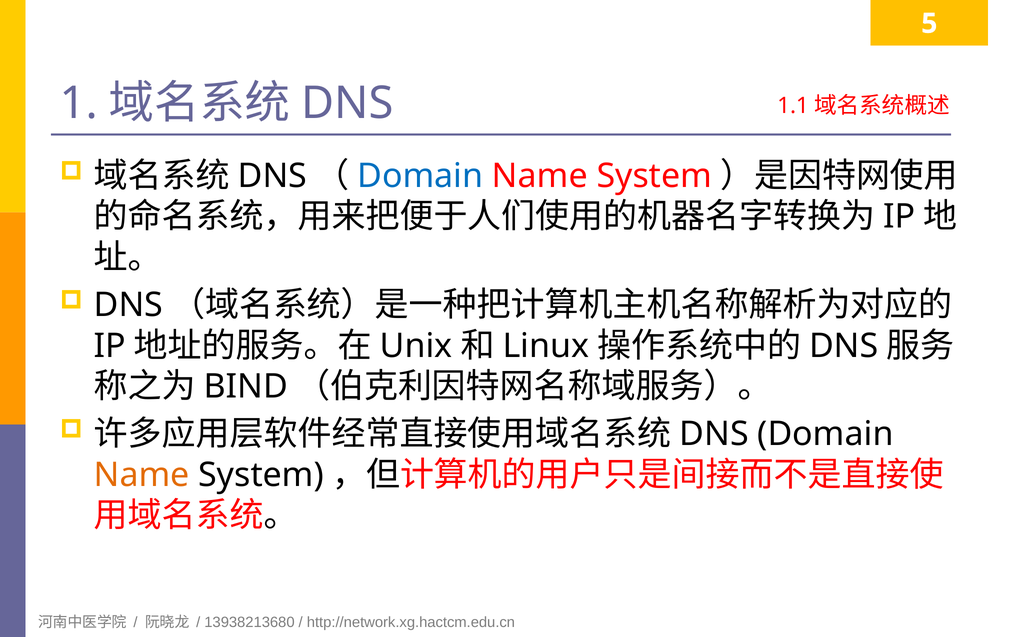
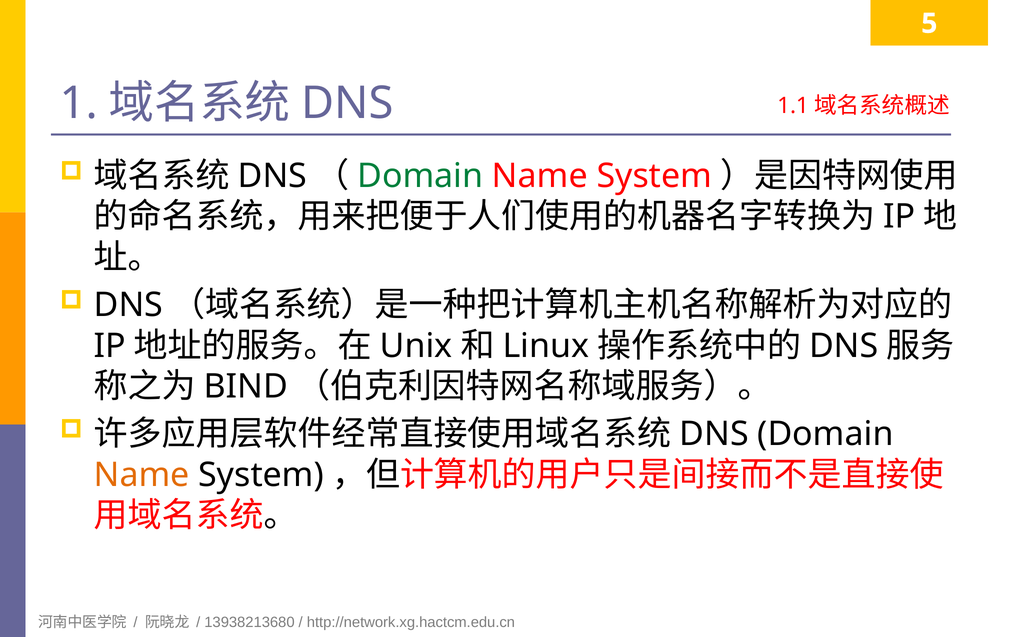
Domain colour: blue -> green (420, 176)
